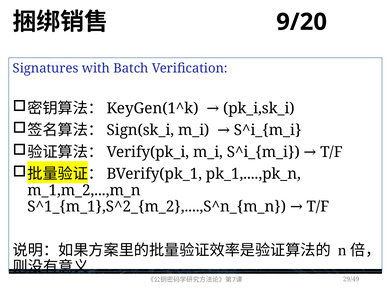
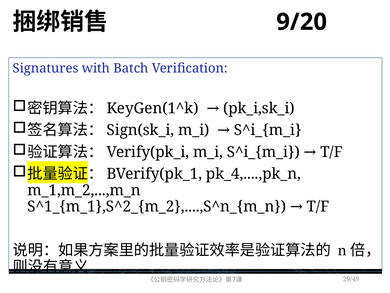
pk_1,....,pk_n: pk_1,....,pk_n -> pk_4,....,pk_n (253, 174)
